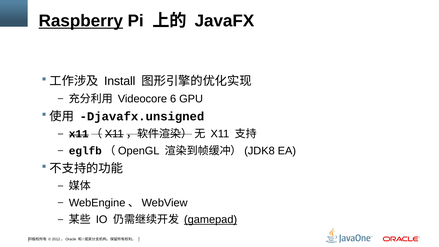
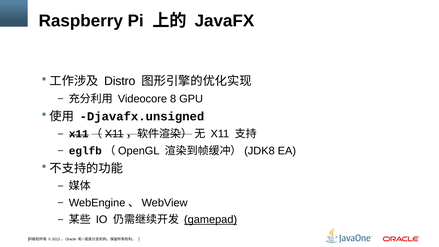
Raspberry underline: present -> none (81, 21)
Install: Install -> Distro (120, 81)
6: 6 -> 8 (173, 99)
